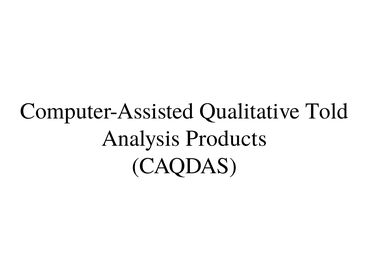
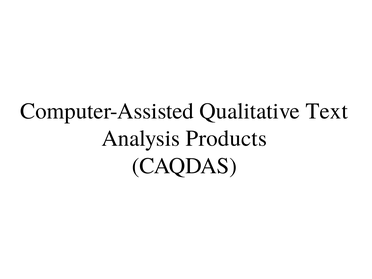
Told: Told -> Text (327, 111)
